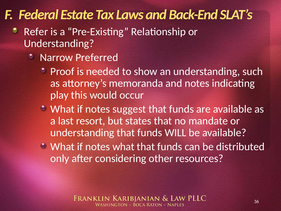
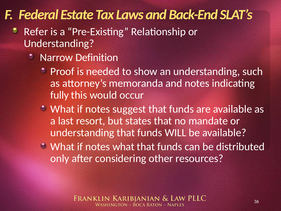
Preferred: Preferred -> Definition (97, 57)
play: play -> fully (60, 95)
